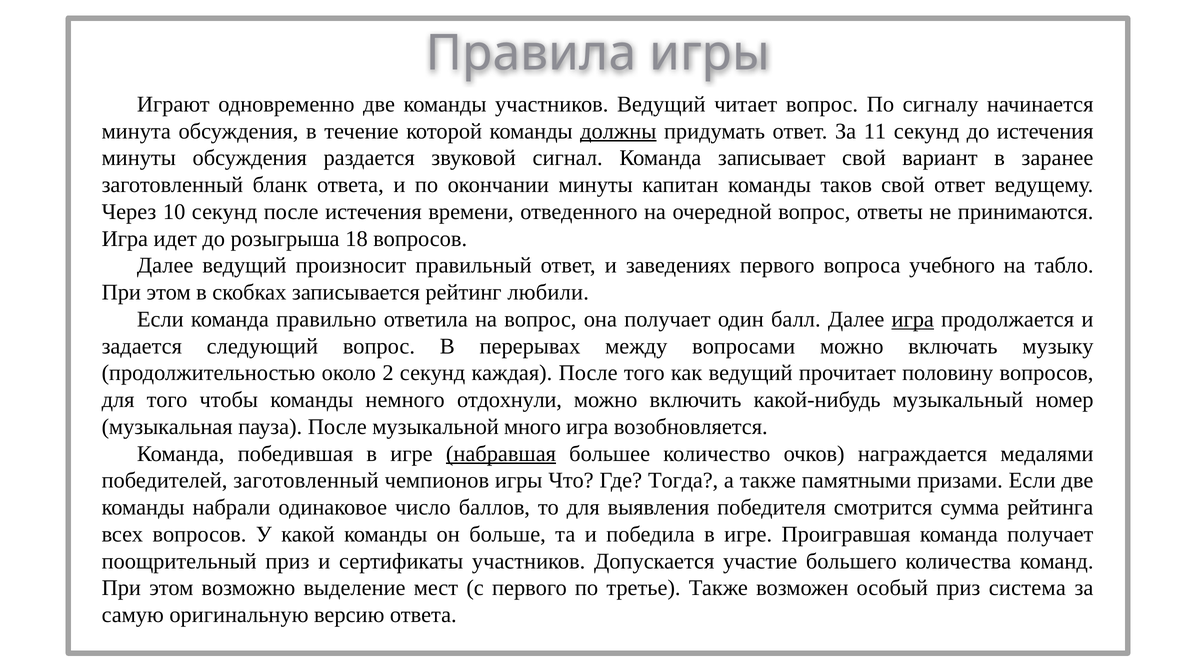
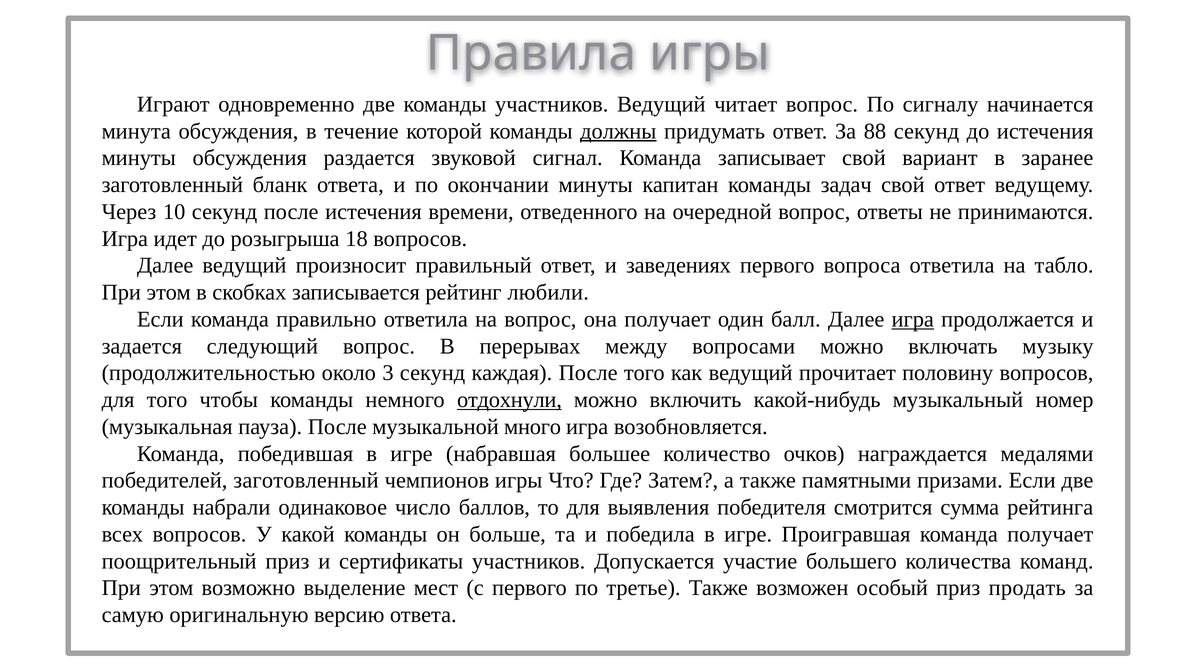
11: 11 -> 88 (875, 131)
таков: таков -> задач (846, 185)
вопроса учебного: учебного -> ответила (952, 266)
2: 2 -> 3 (388, 373)
отдохнули underline: none -> present (509, 400)
набравшая underline: present -> none (501, 454)
Тогда: Тогда -> Затем (683, 481)
система: система -> продать (1027, 589)
